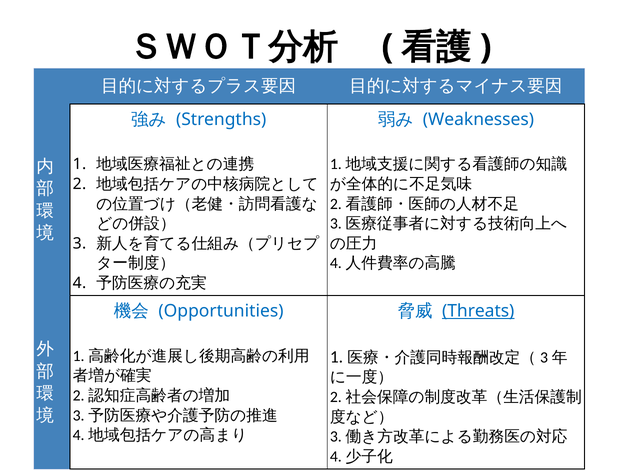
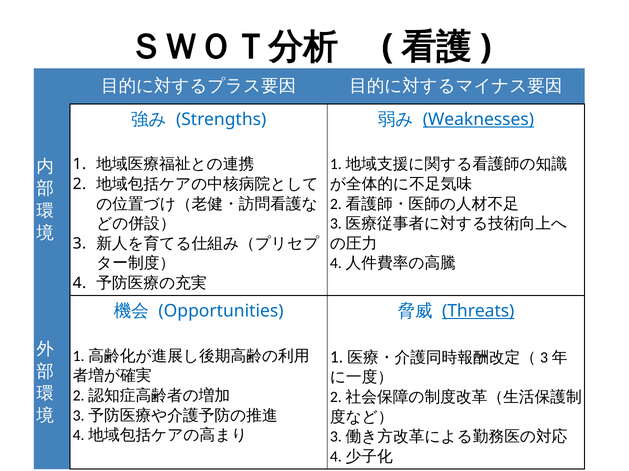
Weaknesses underline: none -> present (478, 120)
